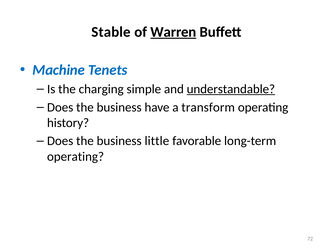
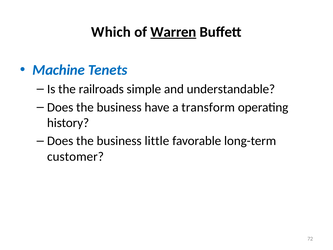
Stable: Stable -> Which (111, 32)
charging: charging -> railroads (101, 89)
understandable underline: present -> none (231, 89)
operating: operating -> customer (75, 156)
